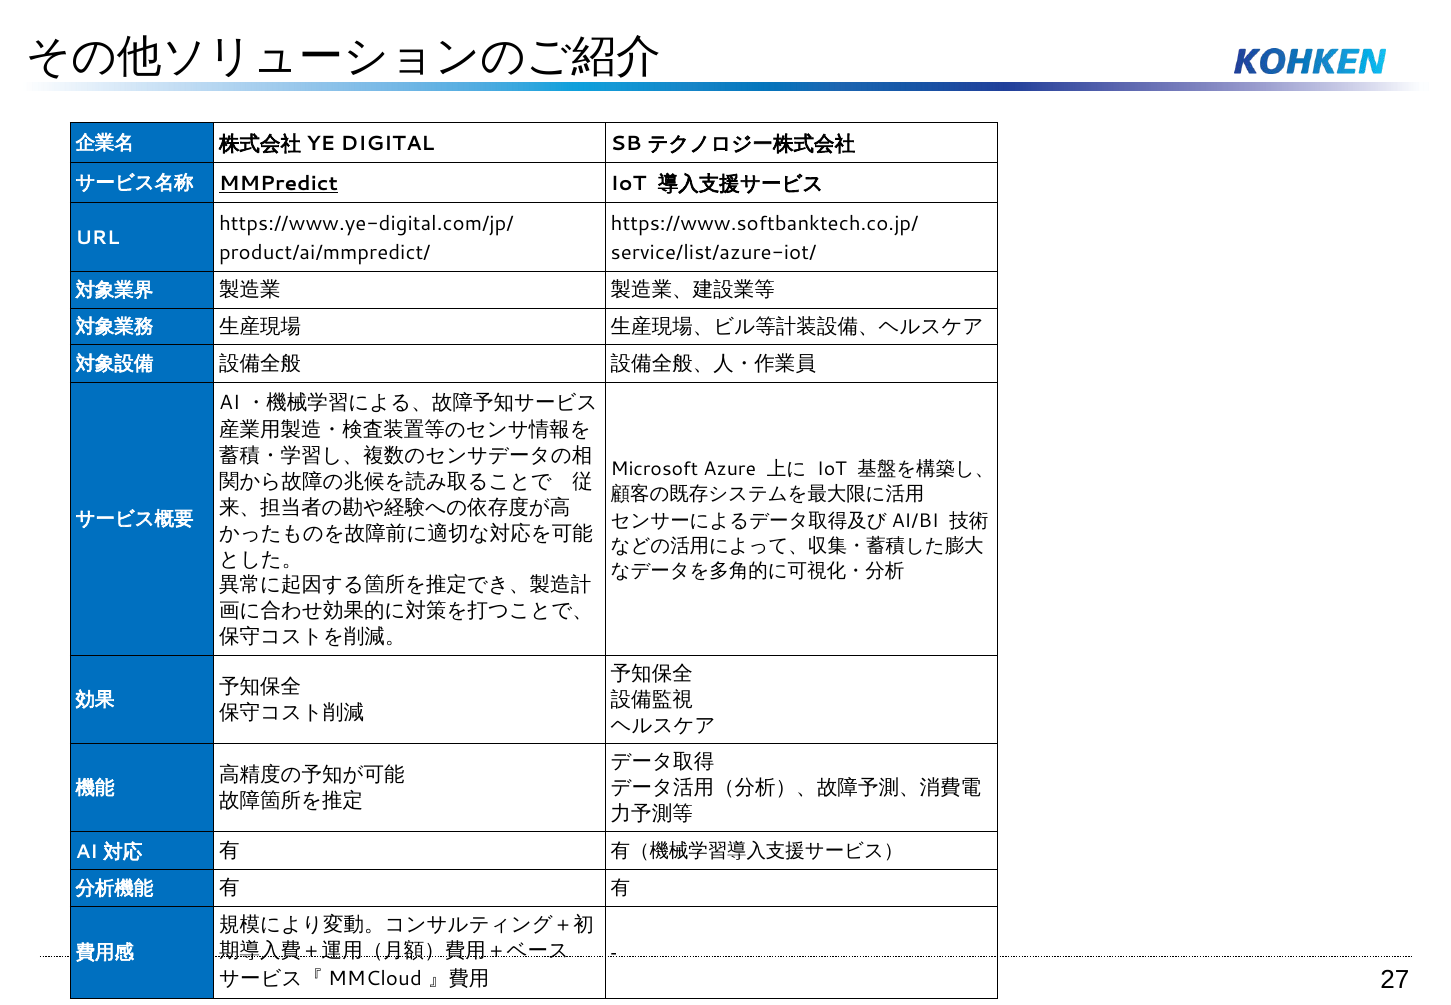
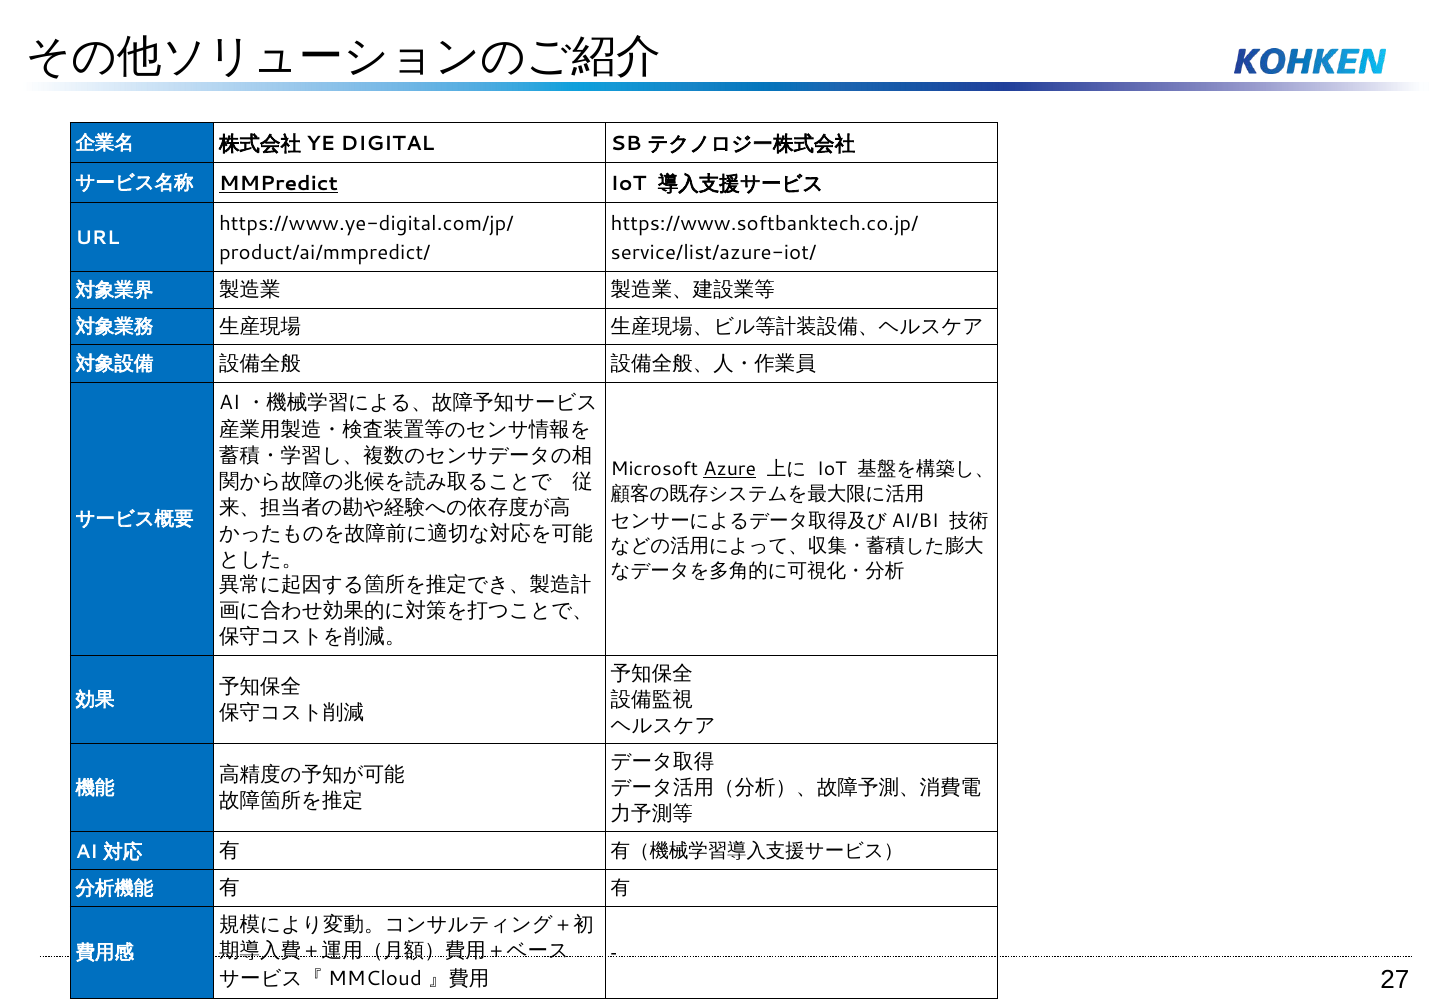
Azure underline: none -> present (730, 469)
